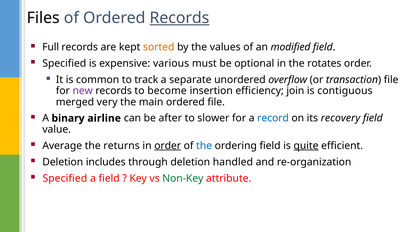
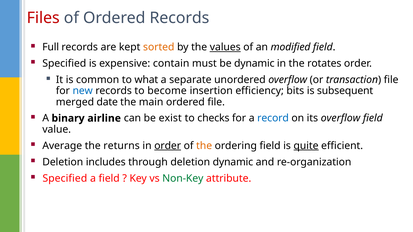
Files colour: black -> red (43, 18)
Records underline: present -> none (179, 18)
values underline: none -> present (225, 47)
various: various -> contain (171, 63)
be optional: optional -> dynamic (254, 63)
track: track -> what (146, 80)
new colour: purple -> blue (83, 91)
join: join -> bits (295, 91)
contiguous: contiguous -> subsequent (345, 91)
very: very -> date (107, 102)
after: after -> exist (170, 118)
slower: slower -> checks (213, 118)
its recovery: recovery -> overflow (340, 118)
the colour: blue -> orange (204, 146)
deletion handled: handled -> dynamic (233, 162)
